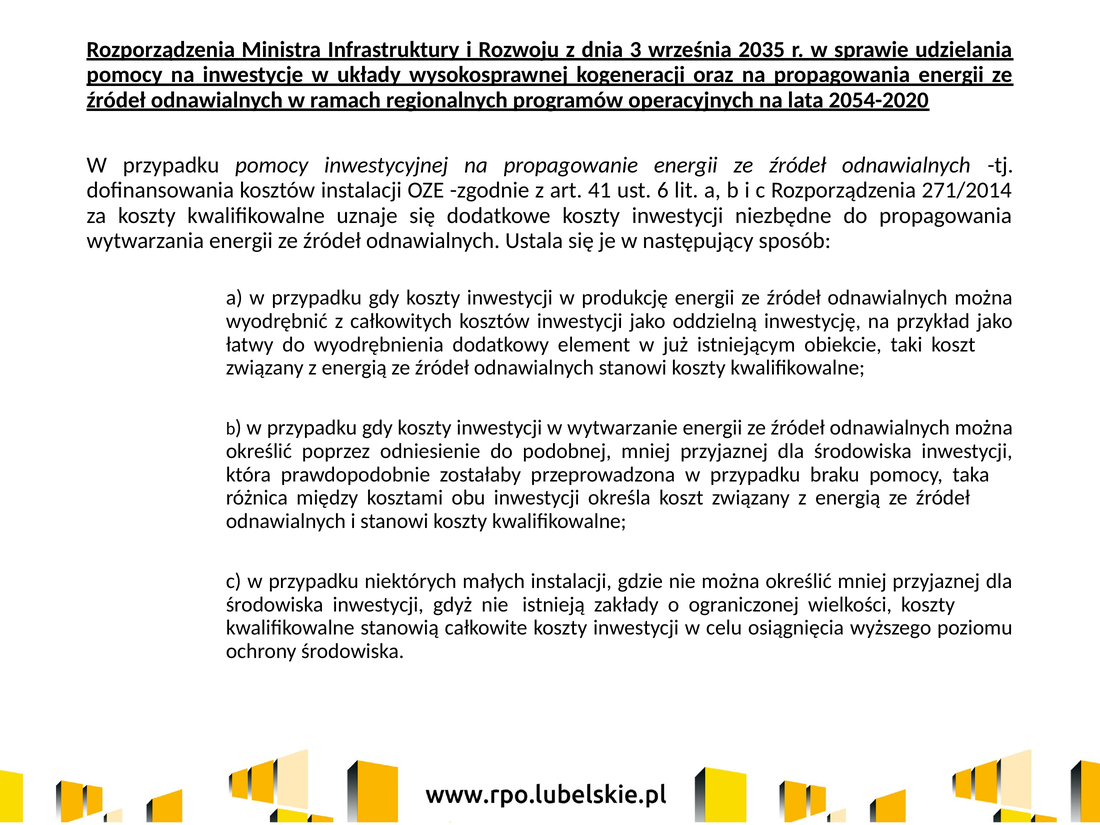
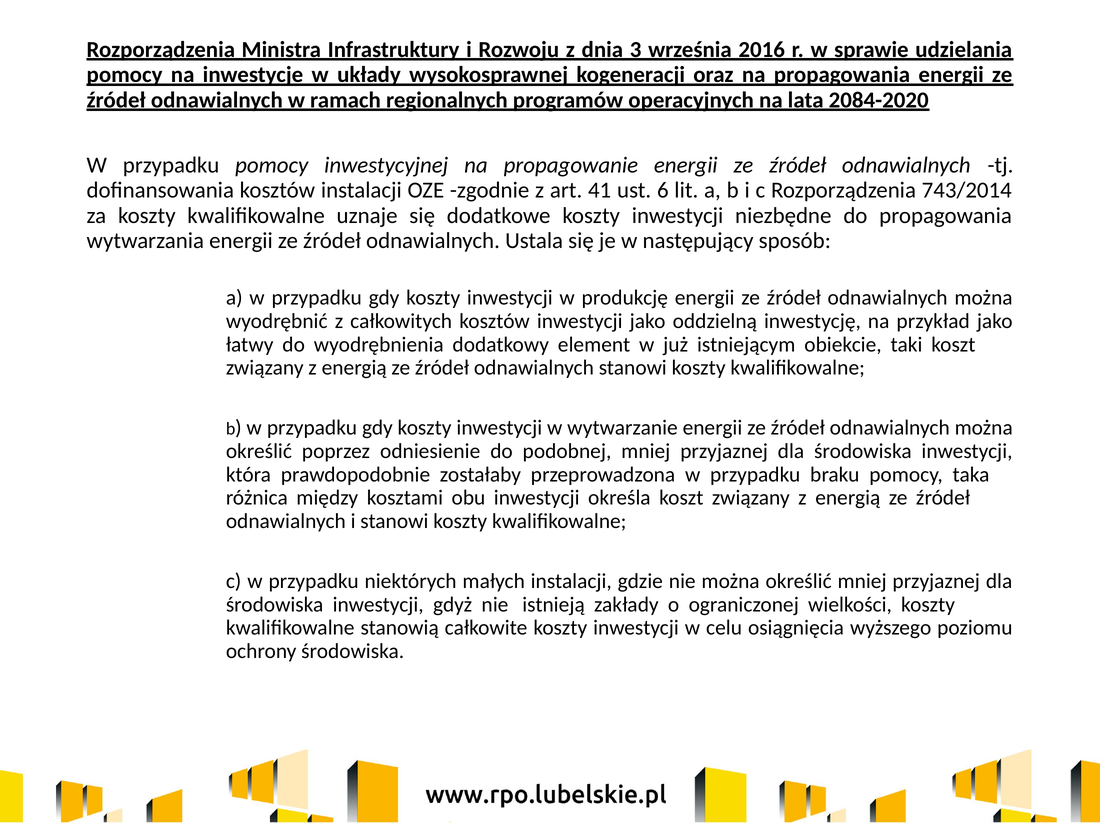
2035: 2035 -> 2016 (762, 50)
2054-2020: 2054-2020 -> 2084-2020 (879, 100)
271/2014: 271/2014 -> 743/2014 (967, 190)
